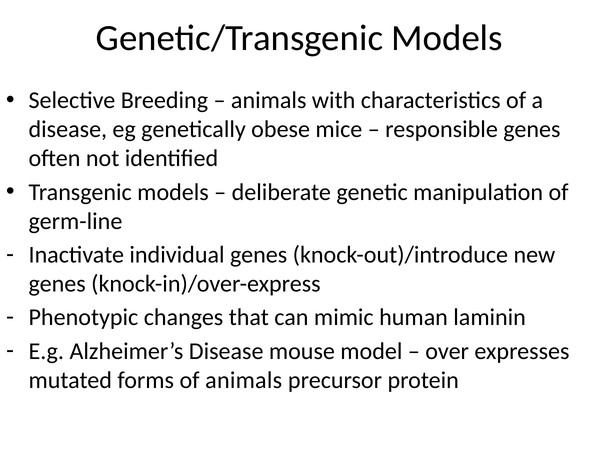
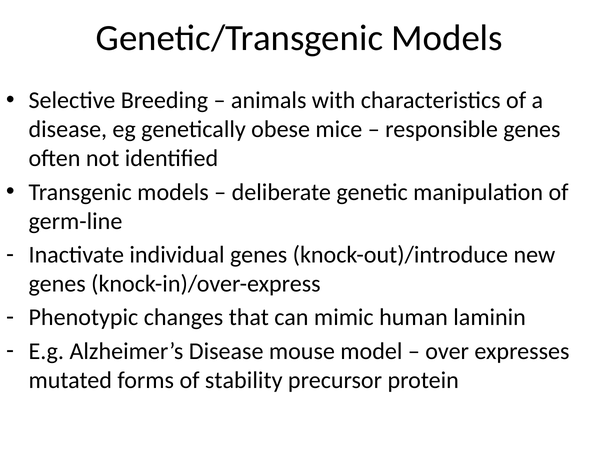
of animals: animals -> stability (244, 380)
